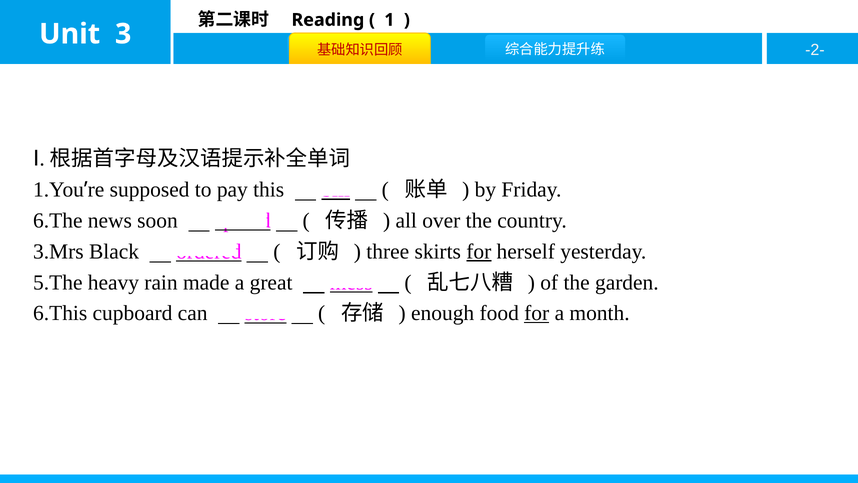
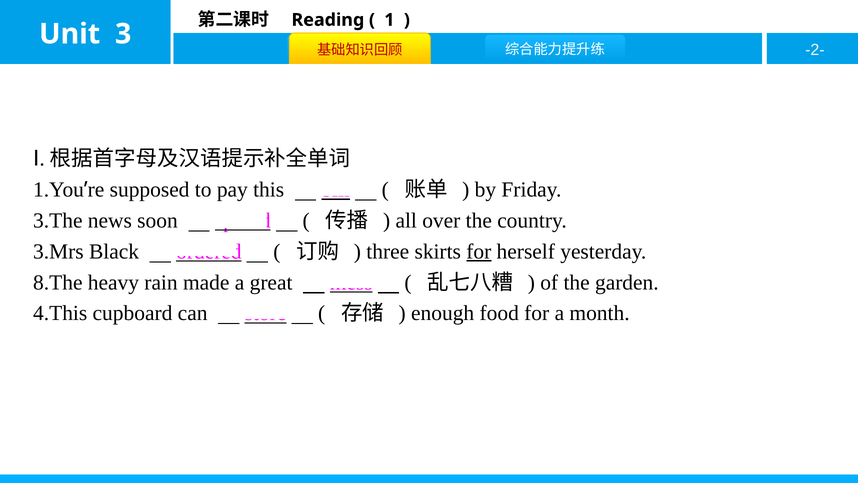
6.The: 6.The -> 3.The (58, 220)
5.The: 5.The -> 8.The (58, 282)
6.This: 6.This -> 4.This (60, 313)
for underline: present -> none (537, 313)
